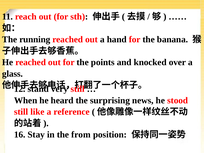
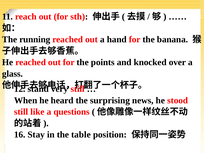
reference: reference -> questions (72, 112)
from: from -> table (81, 135)
